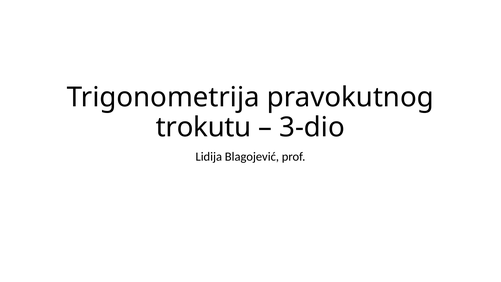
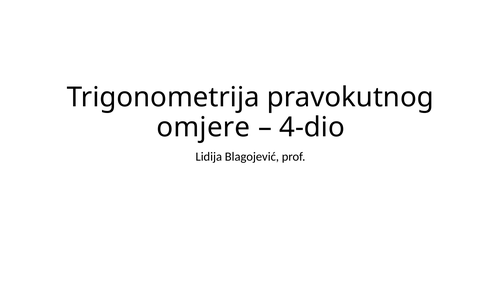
trokutu: trokutu -> omjere (203, 127)
3-dio: 3-dio -> 4-dio (312, 127)
